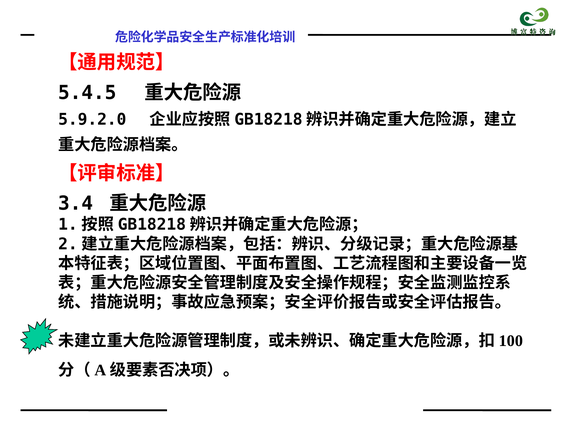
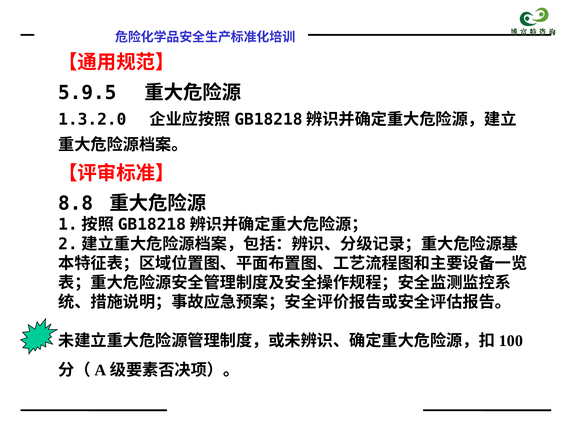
5.4.5: 5.4.5 -> 5.9.5 (87, 93)
5.9.2.0: 5.9.2.0 -> 1.3.2.0 (92, 120)
3.4: 3.4 -> 8.8 (76, 203)
